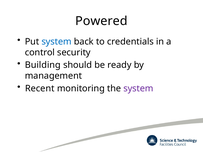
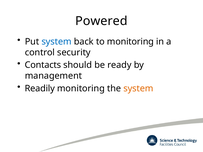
to credentials: credentials -> monitoring (130, 42)
Building: Building -> Contacts (43, 65)
Recent: Recent -> Readily (40, 89)
system colour: purple -> orange (138, 89)
